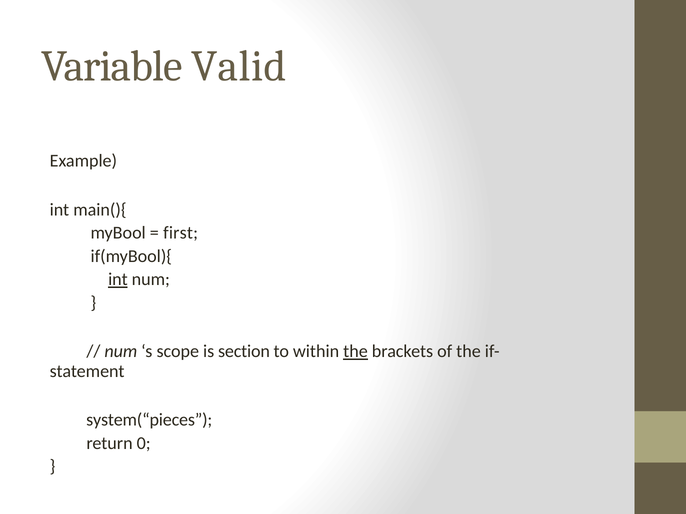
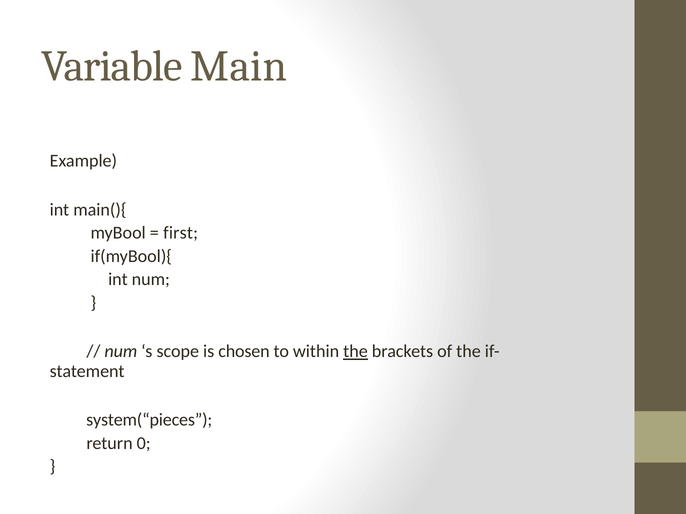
Valid: Valid -> Main (239, 67)
int underline: present -> none (118, 280)
section: section -> chosen (244, 352)
